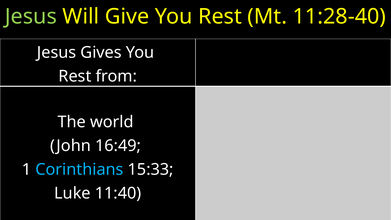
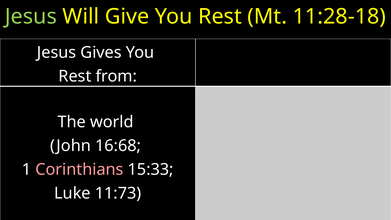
11:28-40: 11:28-40 -> 11:28-18 (339, 17)
16:49: 16:49 -> 16:68 (118, 146)
Corinthians colour: light blue -> pink (79, 170)
11:40: 11:40 -> 11:73 (118, 193)
